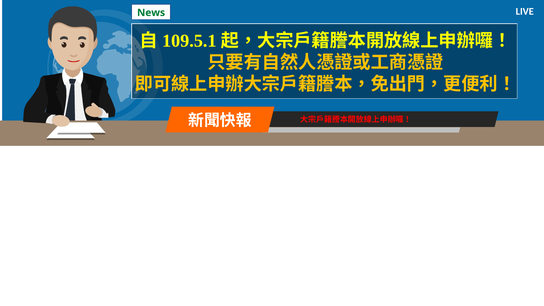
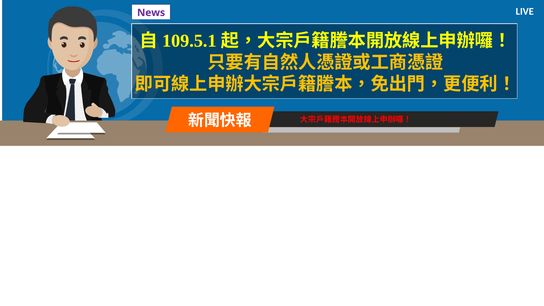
News colour: green -> purple (151, 13)
